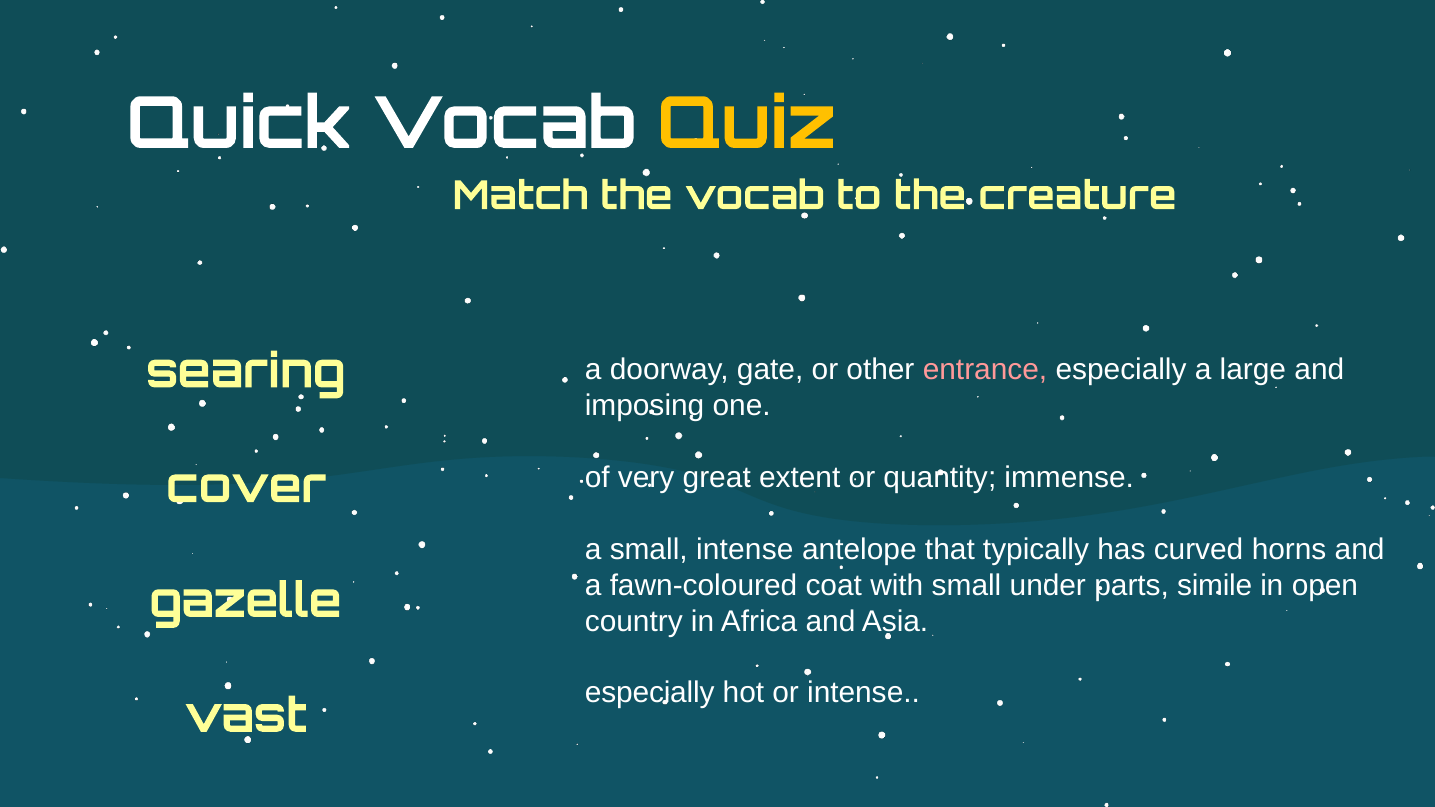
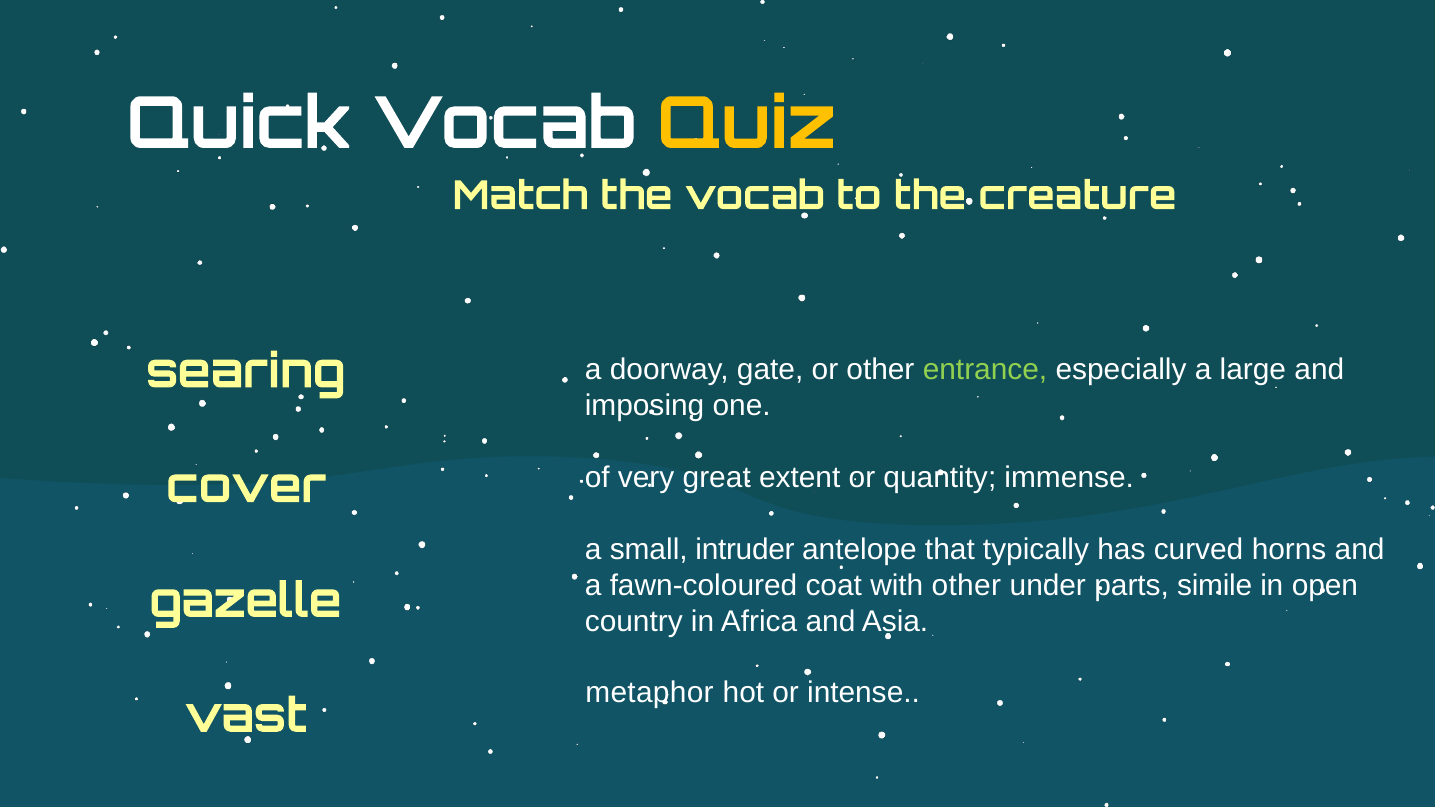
entrance colour: pink -> light green (985, 370)
small intense: intense -> intruder (745, 550)
with small: small -> other (966, 585)
especially: especially -> metaphor (649, 693)
